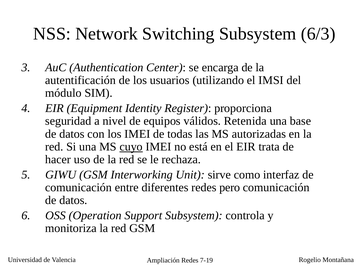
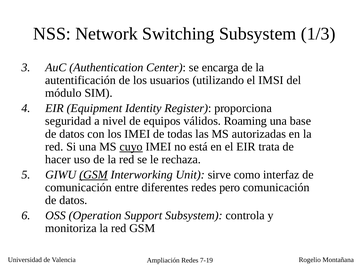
6/3: 6/3 -> 1/3 (318, 34)
Retenida: Retenida -> Roaming (245, 121)
GSM underline: none -> present (93, 175)
